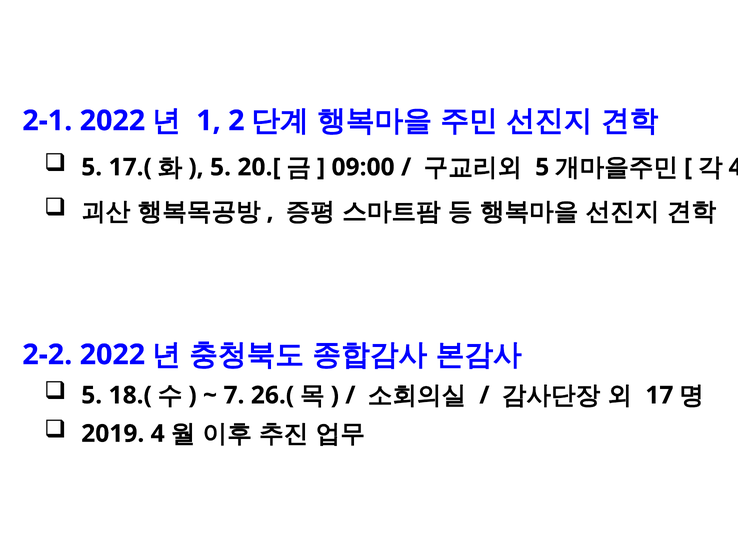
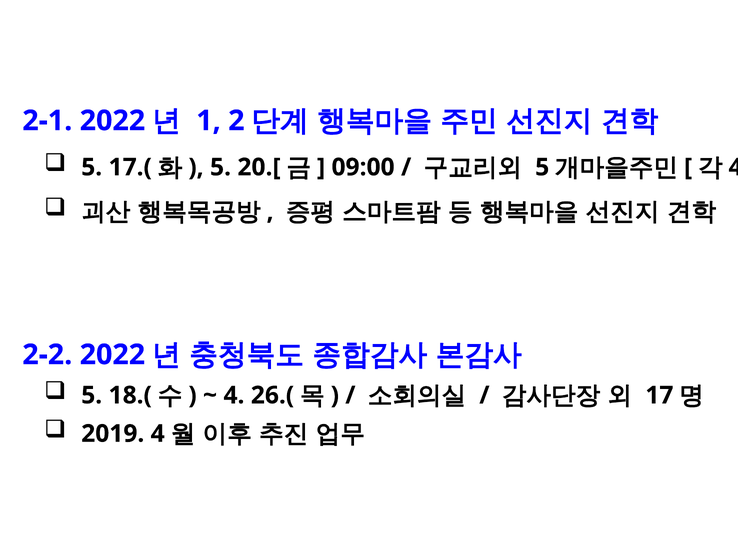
7: 7 -> 4 (234, 395)
